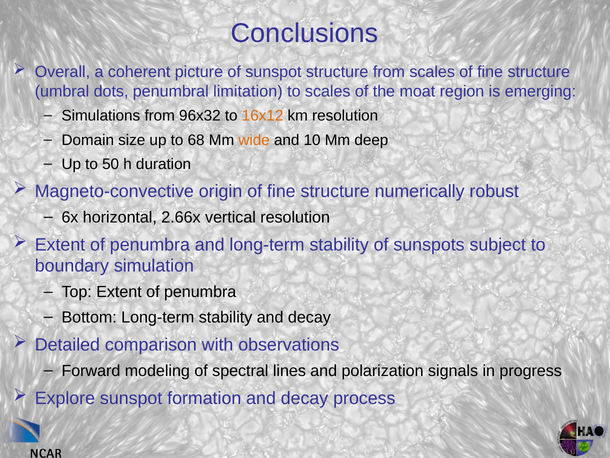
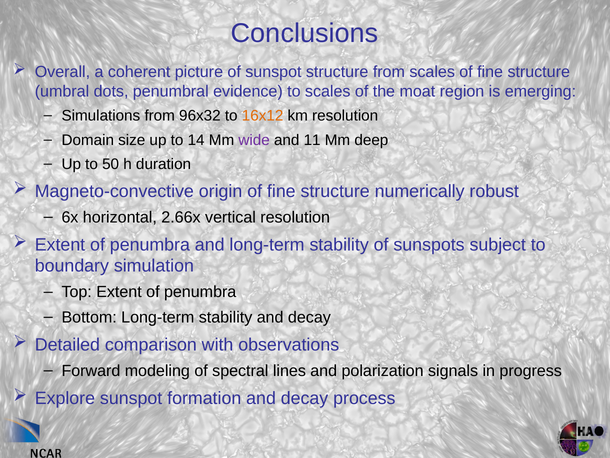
limitation: limitation -> evidence (248, 91)
68: 68 -> 14 (196, 140)
wide colour: orange -> purple (254, 140)
10: 10 -> 11 (312, 140)
